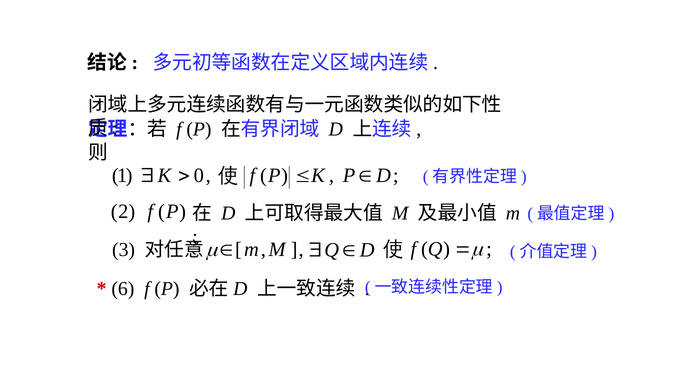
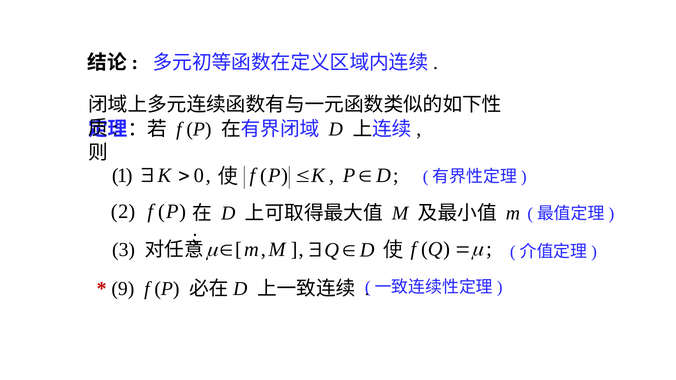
6: 6 -> 9 (123, 289)
